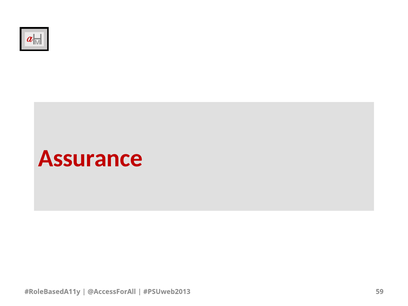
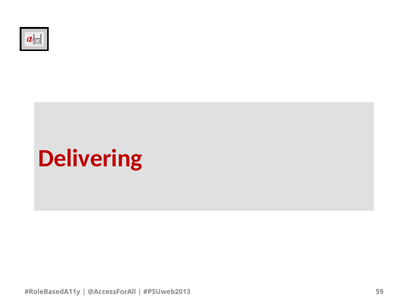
Assurance: Assurance -> Delivering (90, 158)
